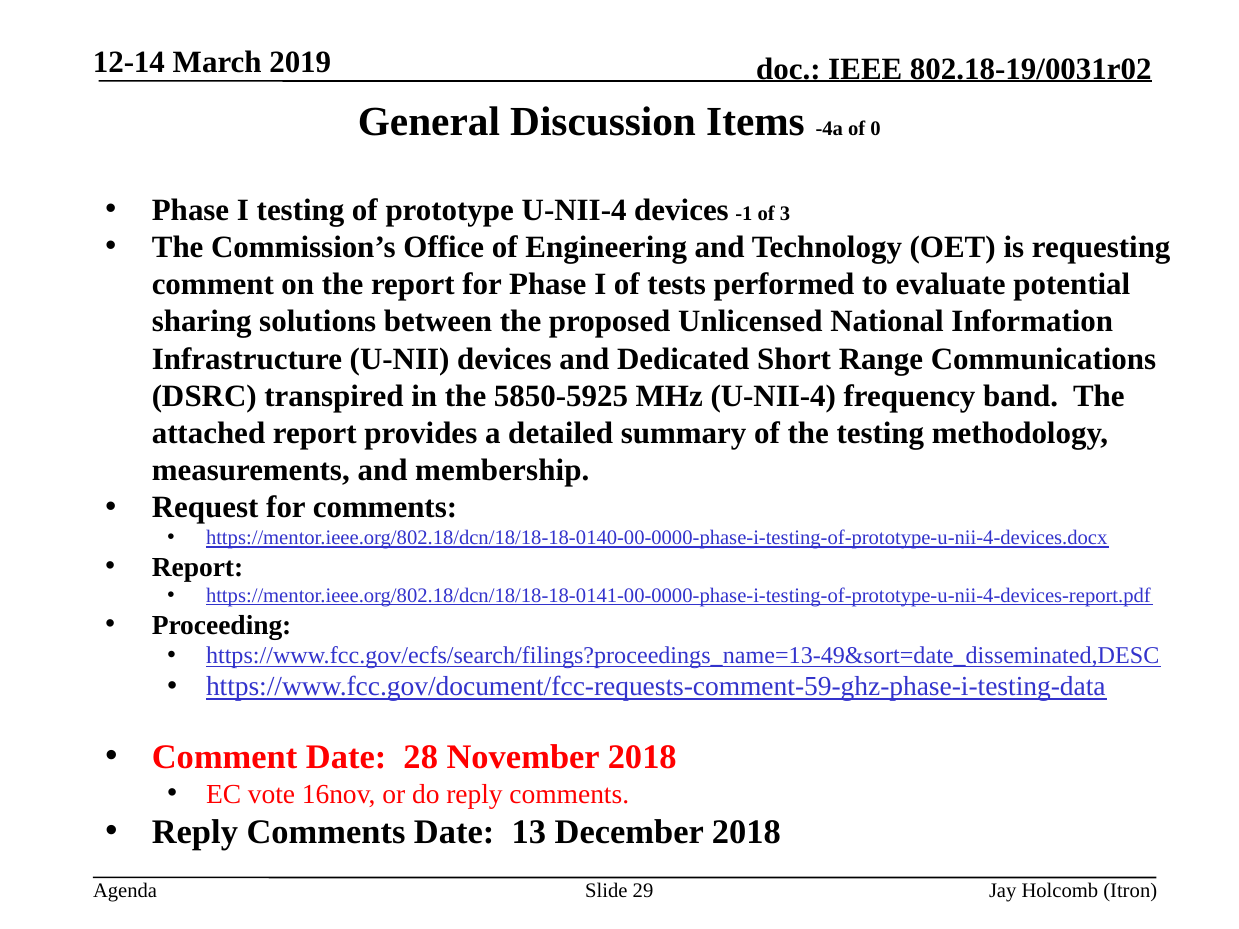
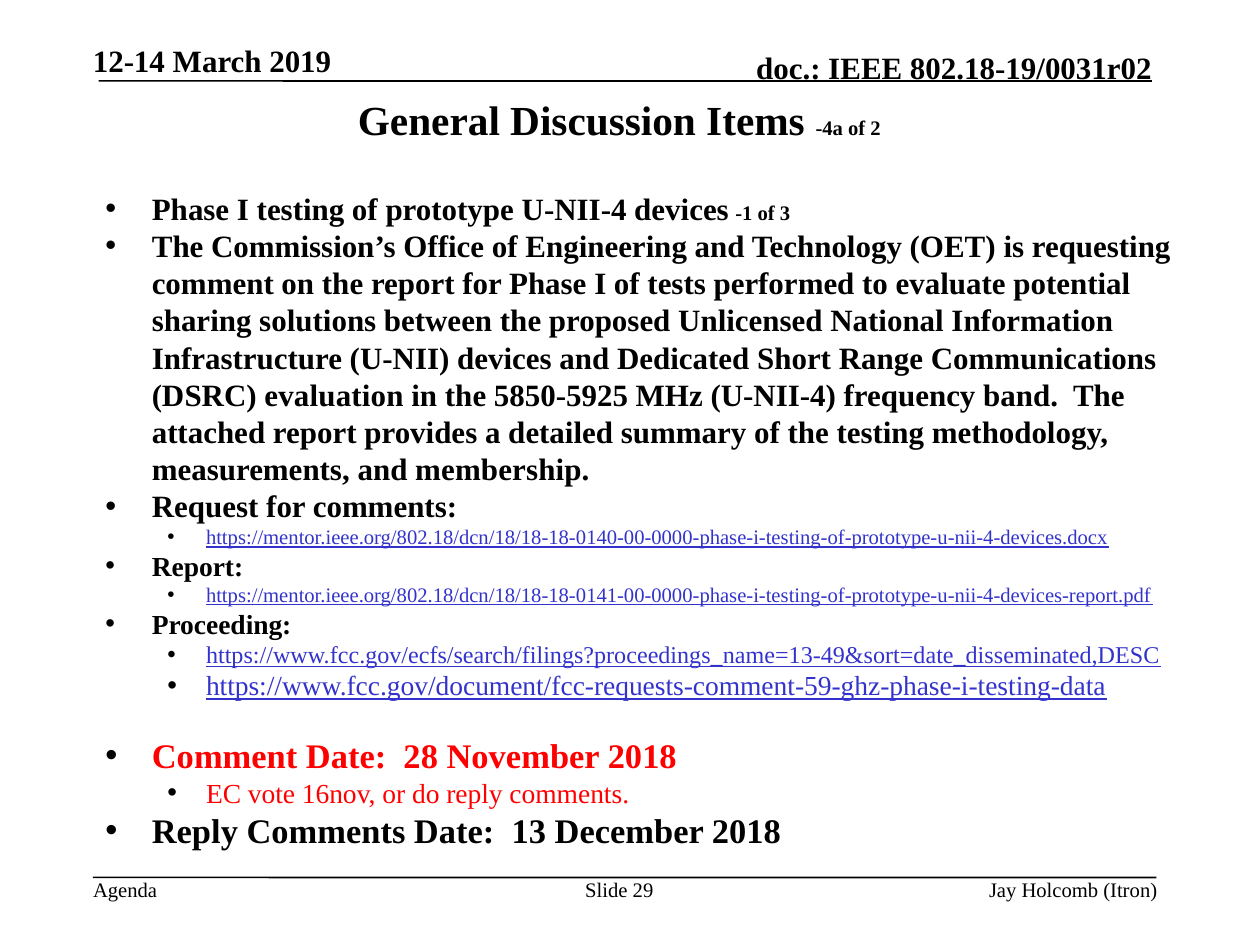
0: 0 -> 2 (876, 129)
transpired: transpired -> evaluation (334, 396)
